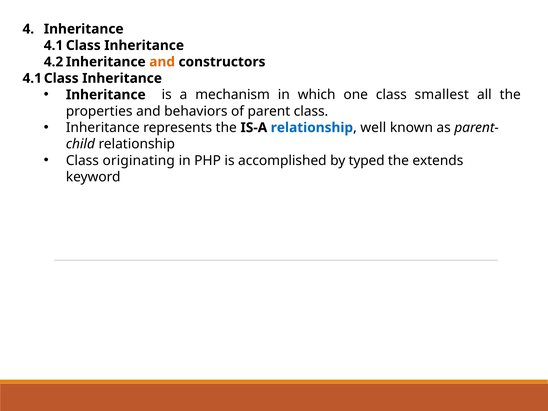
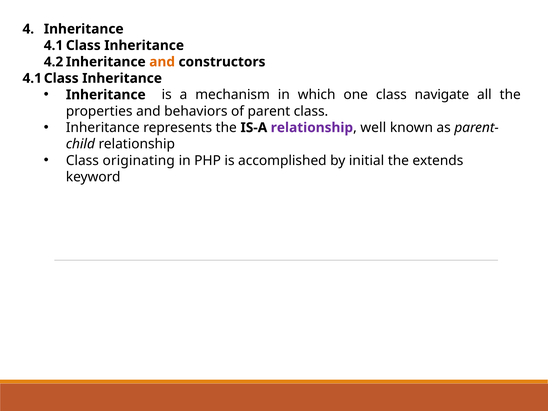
smallest: smallest -> navigate (442, 95)
relationship colour: blue -> purple (312, 128)
typed: typed -> initial (367, 161)
